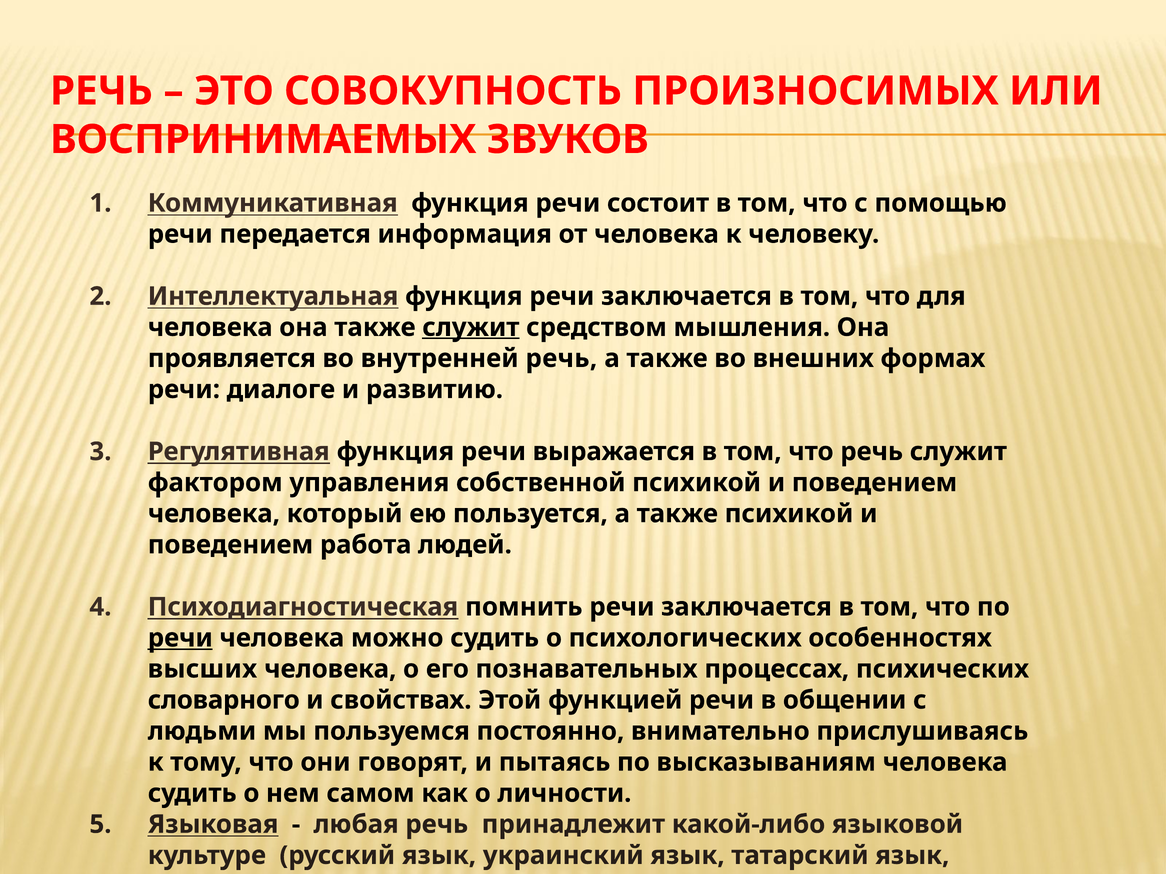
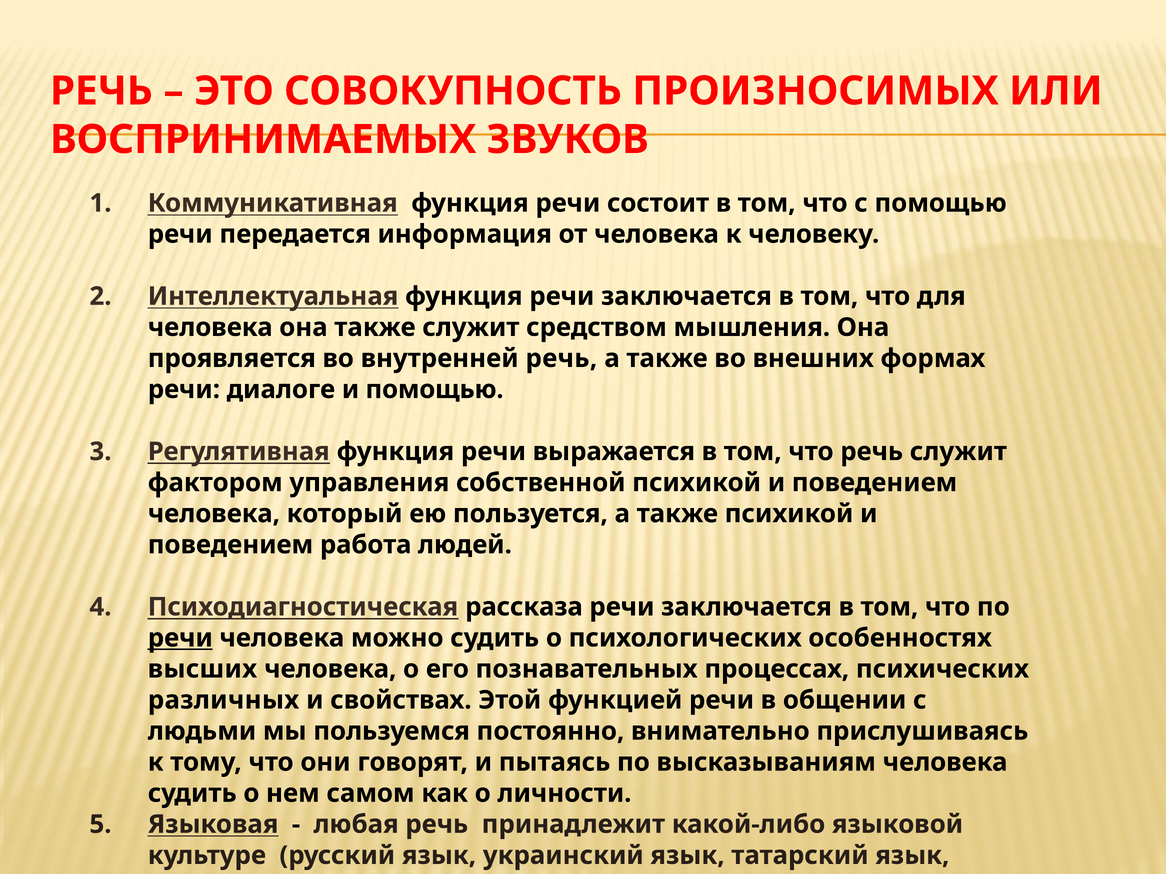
служит underline: present -> none (471, 328)
и развитию: развитию -> помощью (435, 390)
помнить: помнить -> рассказа (524, 607)
словарного: словарного -> различных (223, 700)
